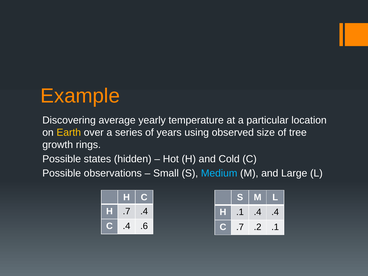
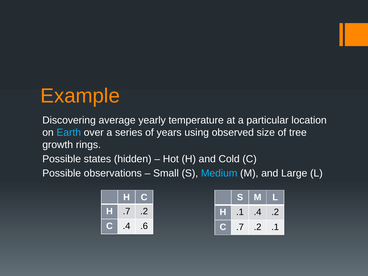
Earth colour: yellow -> light blue (69, 132)
H .7 .4: .4 -> .2 (144, 211)
.4 .4: .4 -> .2 (275, 212)
